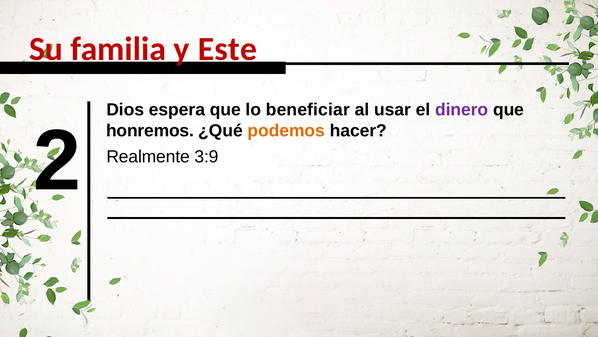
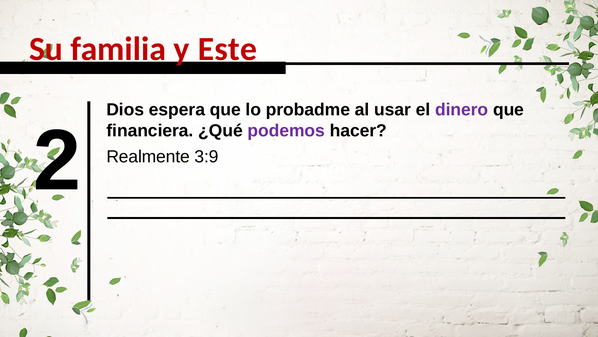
beneficiar: beneficiar -> probadme (308, 110)
honremos: honremos -> financiera (150, 131)
podemos colour: orange -> purple (286, 131)
